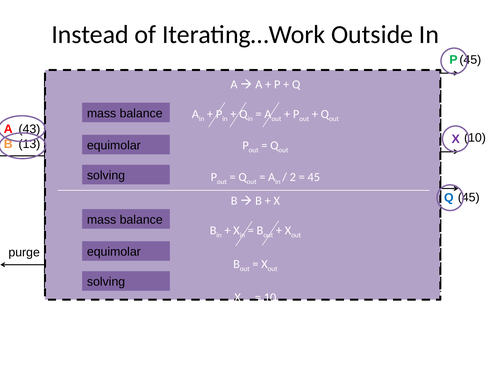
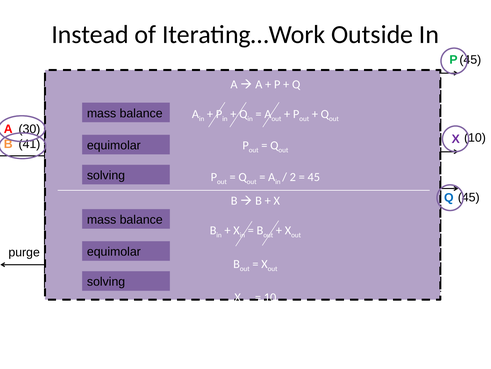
43: 43 -> 30 (29, 129)
13: 13 -> 41 (29, 144)
